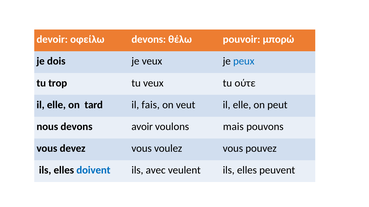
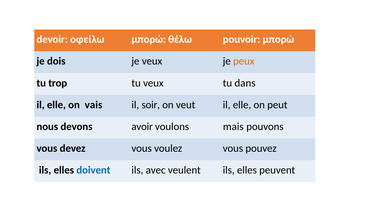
οφείλω devons: devons -> μπορώ (149, 39)
peux colour: blue -> orange (244, 61)
ούτε: ούτε -> dans (245, 83)
tard: tard -> vais (94, 105)
fais: fais -> soir (151, 105)
